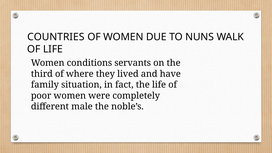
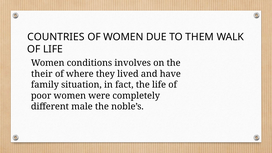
NUNS: NUNS -> THEM (200, 37)
servants: servants -> involves (133, 63)
third: third -> their (42, 74)
